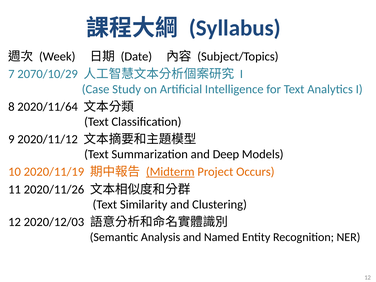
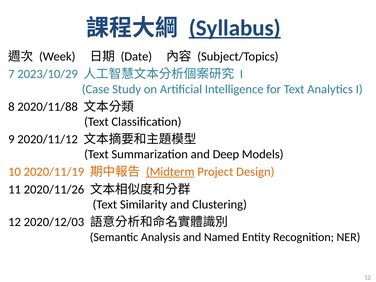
Syllabus underline: none -> present (235, 28)
2070/10/29: 2070/10/29 -> 2023/10/29 (48, 74)
2020/11/64: 2020/11/64 -> 2020/11/88 (48, 107)
Occurs: Occurs -> Design (255, 172)
